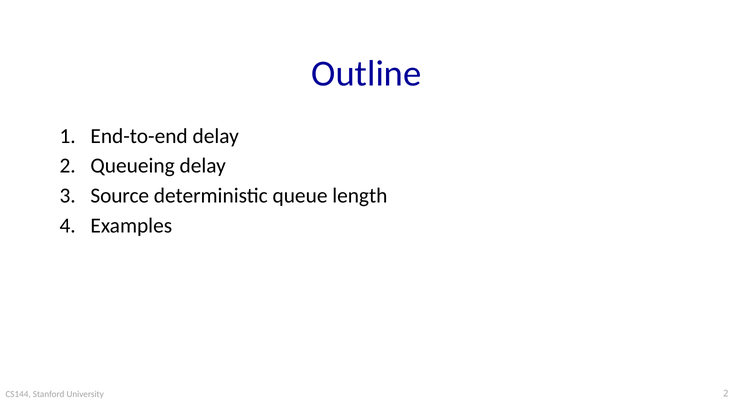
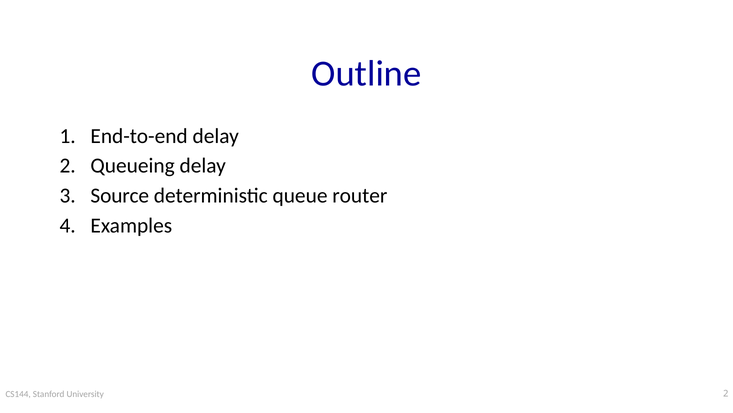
length: length -> router (360, 196)
